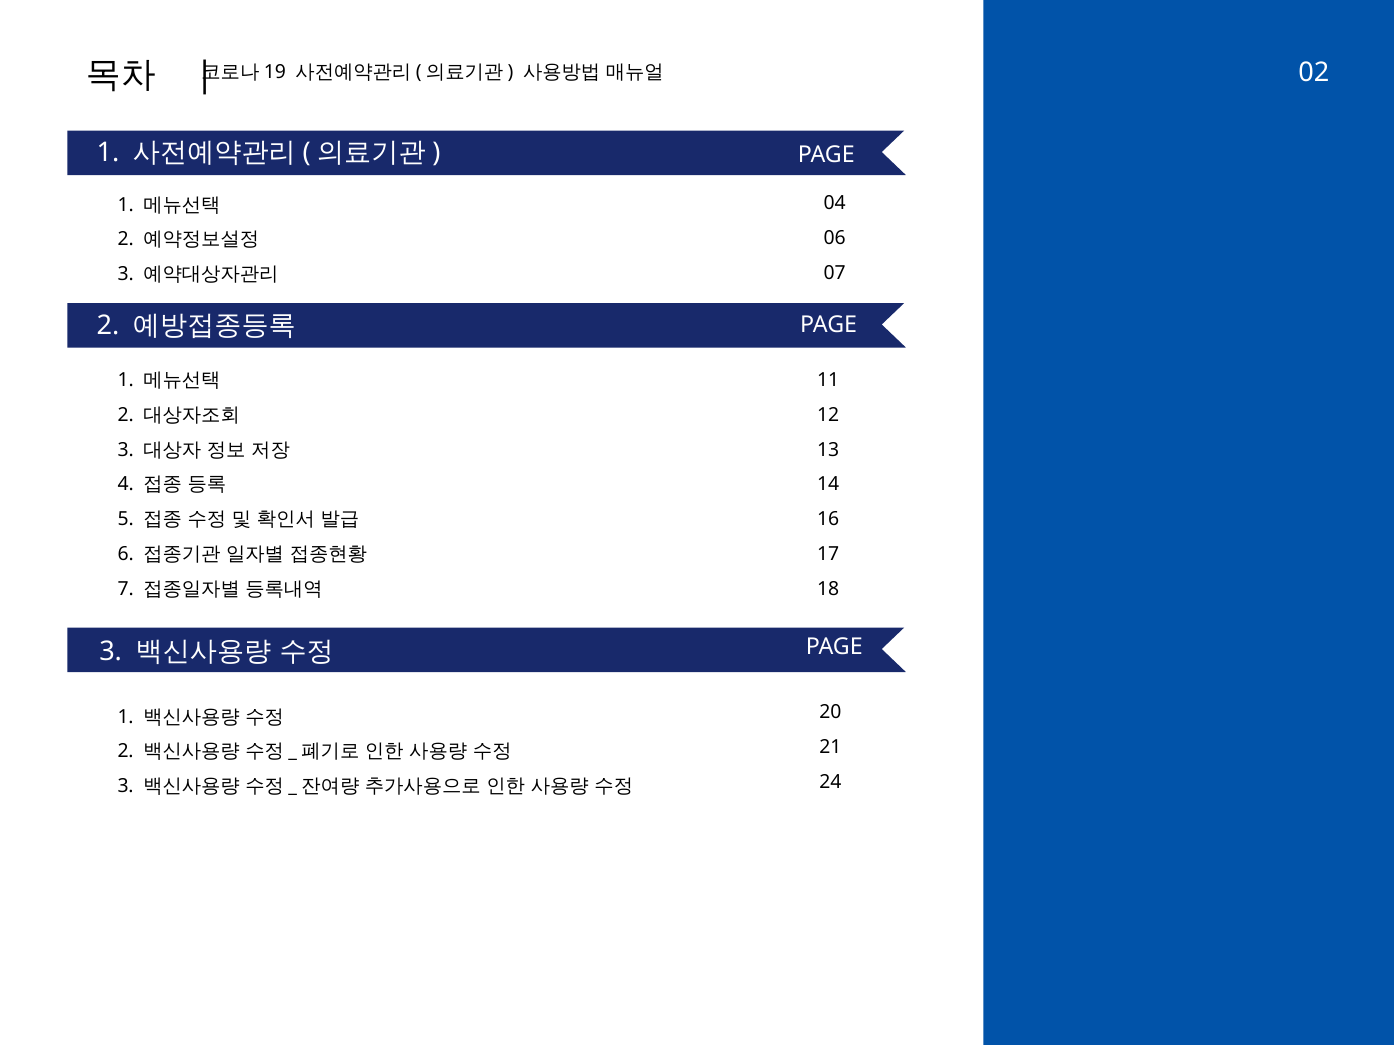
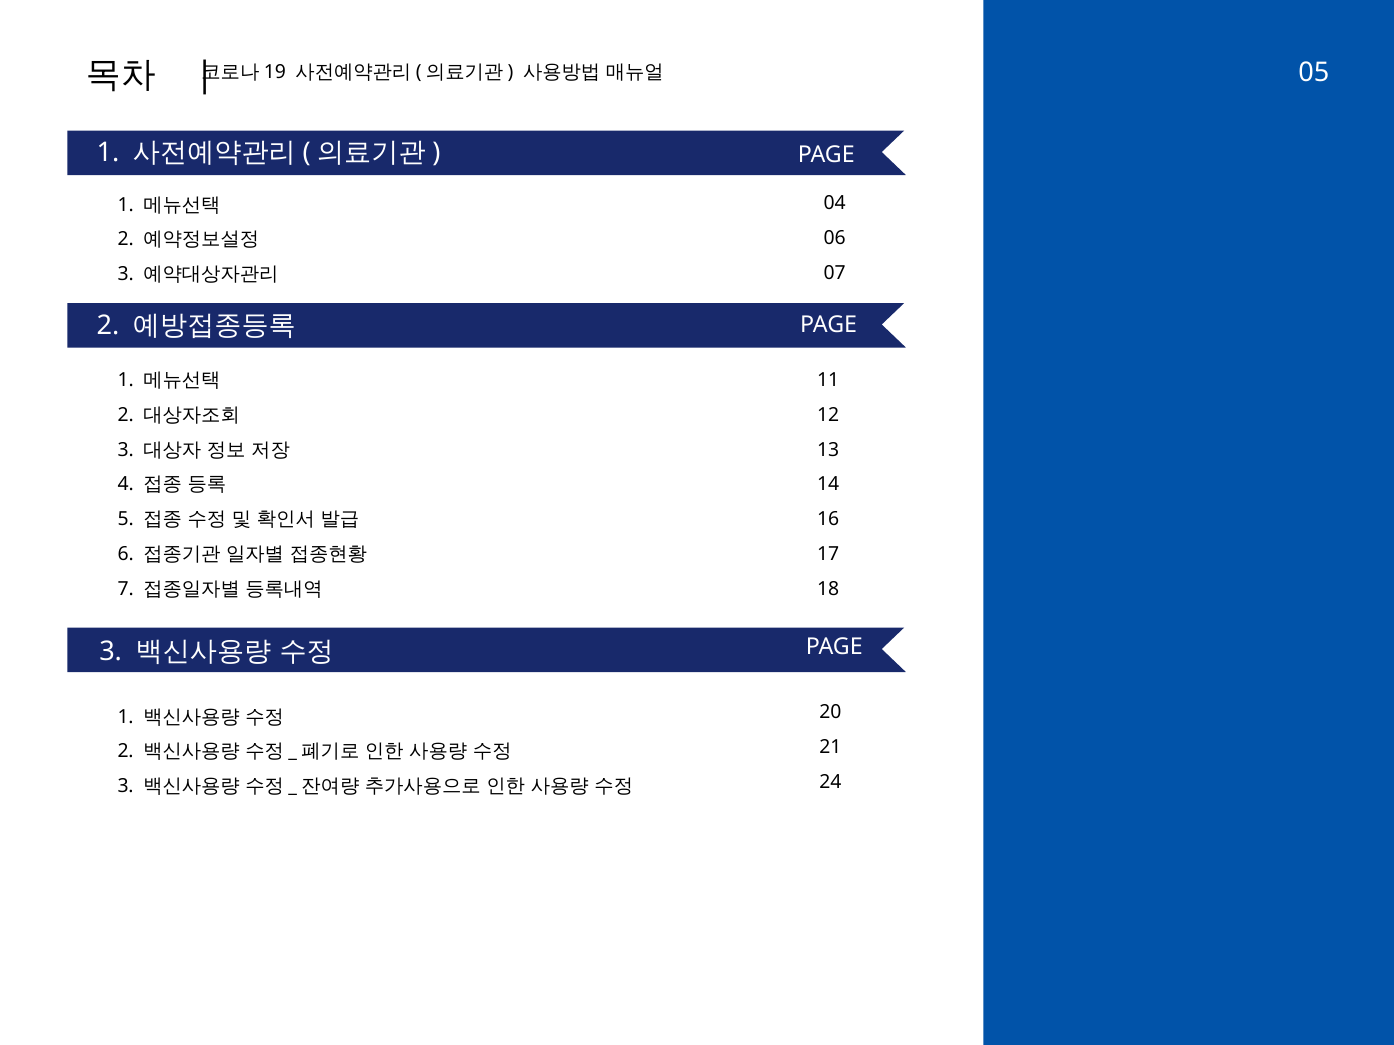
02: 02 -> 05 (1314, 72)
